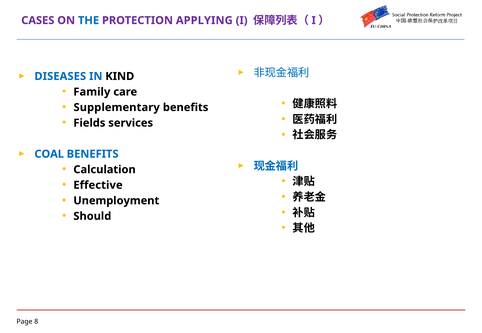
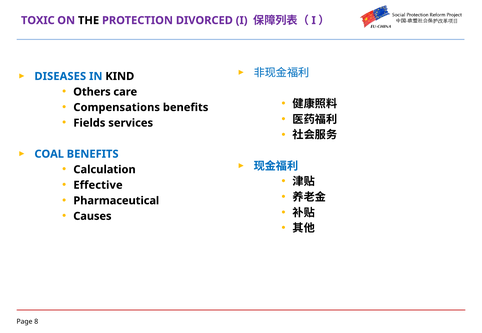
CASES: CASES -> TOXIC (38, 20)
THE colour: blue -> black (89, 20)
APPLYING: APPLYING -> DIVORCED (204, 20)
Family: Family -> Others (92, 92)
Supplementary: Supplementary -> Compensations (117, 108)
Unemployment: Unemployment -> Pharmaceutical (116, 201)
Should: Should -> Causes (92, 217)
